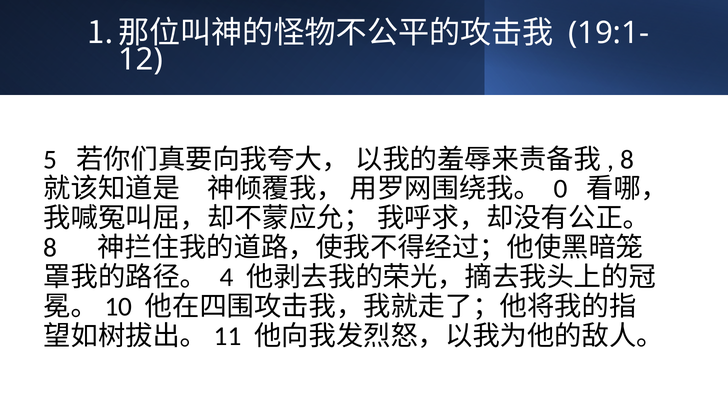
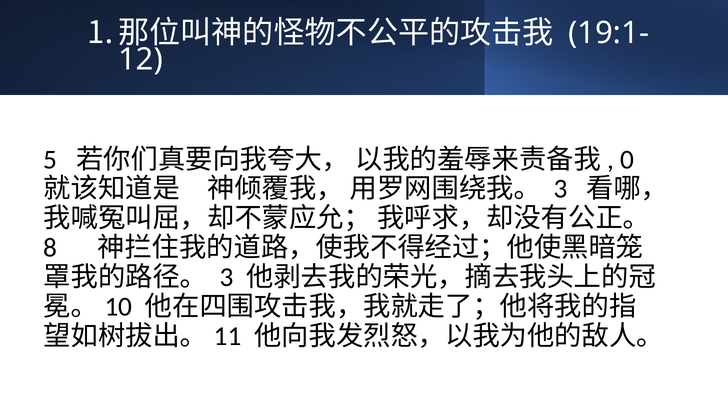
8: 8 -> 0 (627, 160)
0: 0 -> 3 (561, 189)
4: 4 -> 3 (227, 278)
